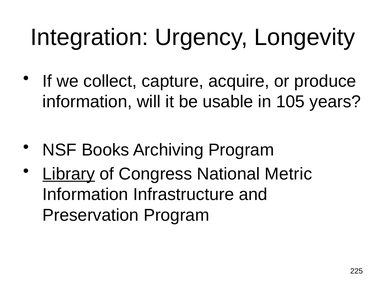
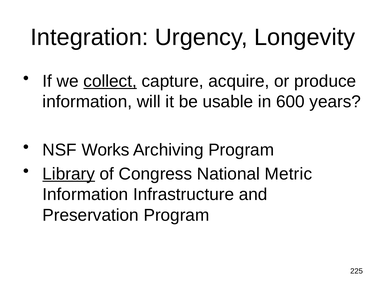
collect underline: none -> present (110, 81)
105: 105 -> 600 (290, 102)
Books: Books -> Works (105, 150)
